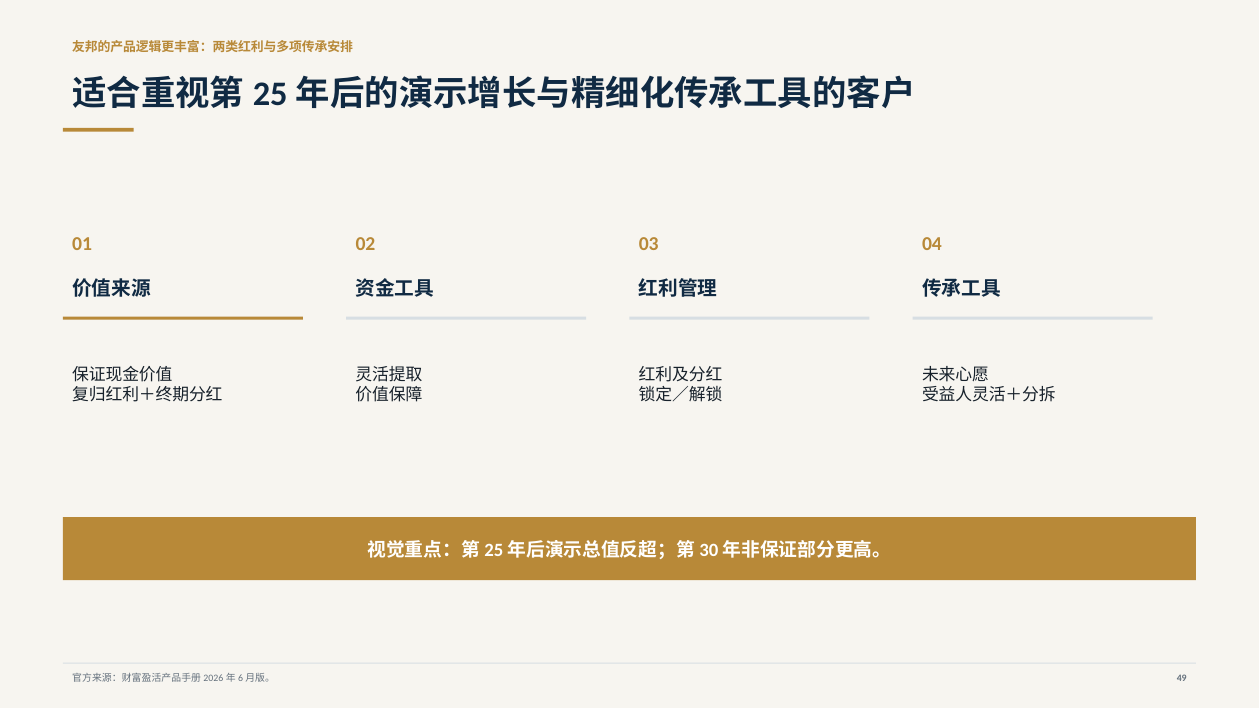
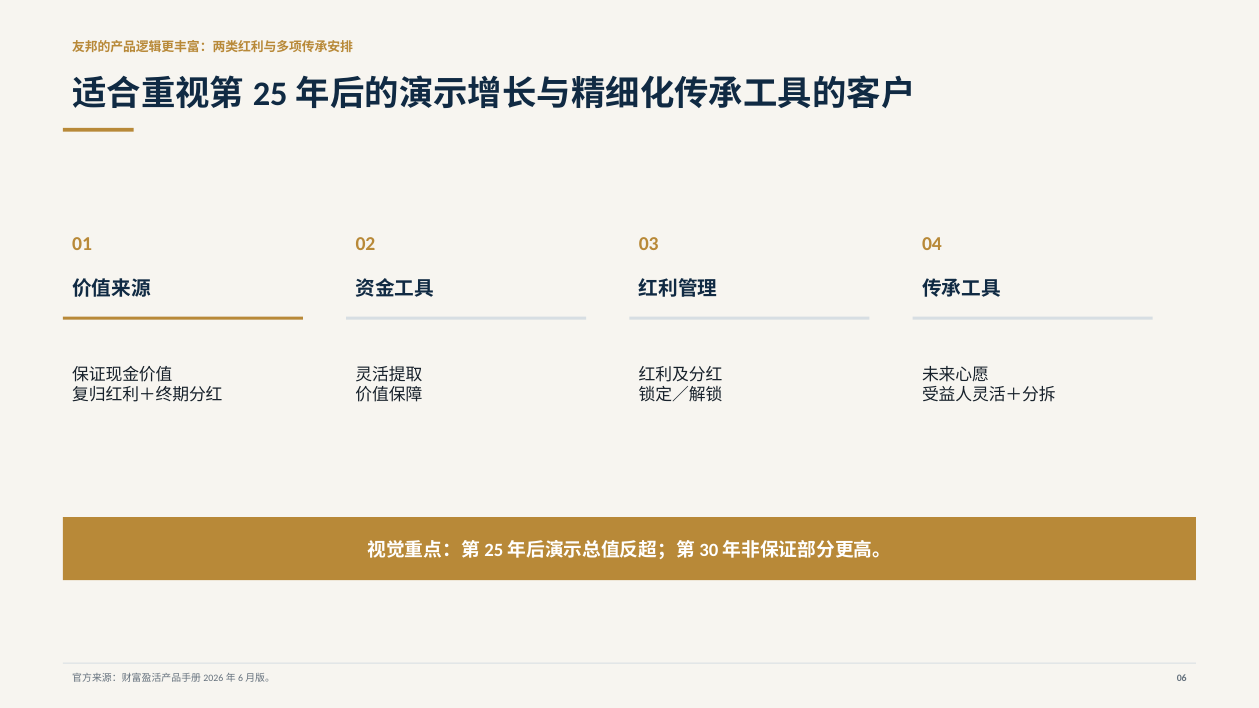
49: 49 -> 06 (1182, 678)
